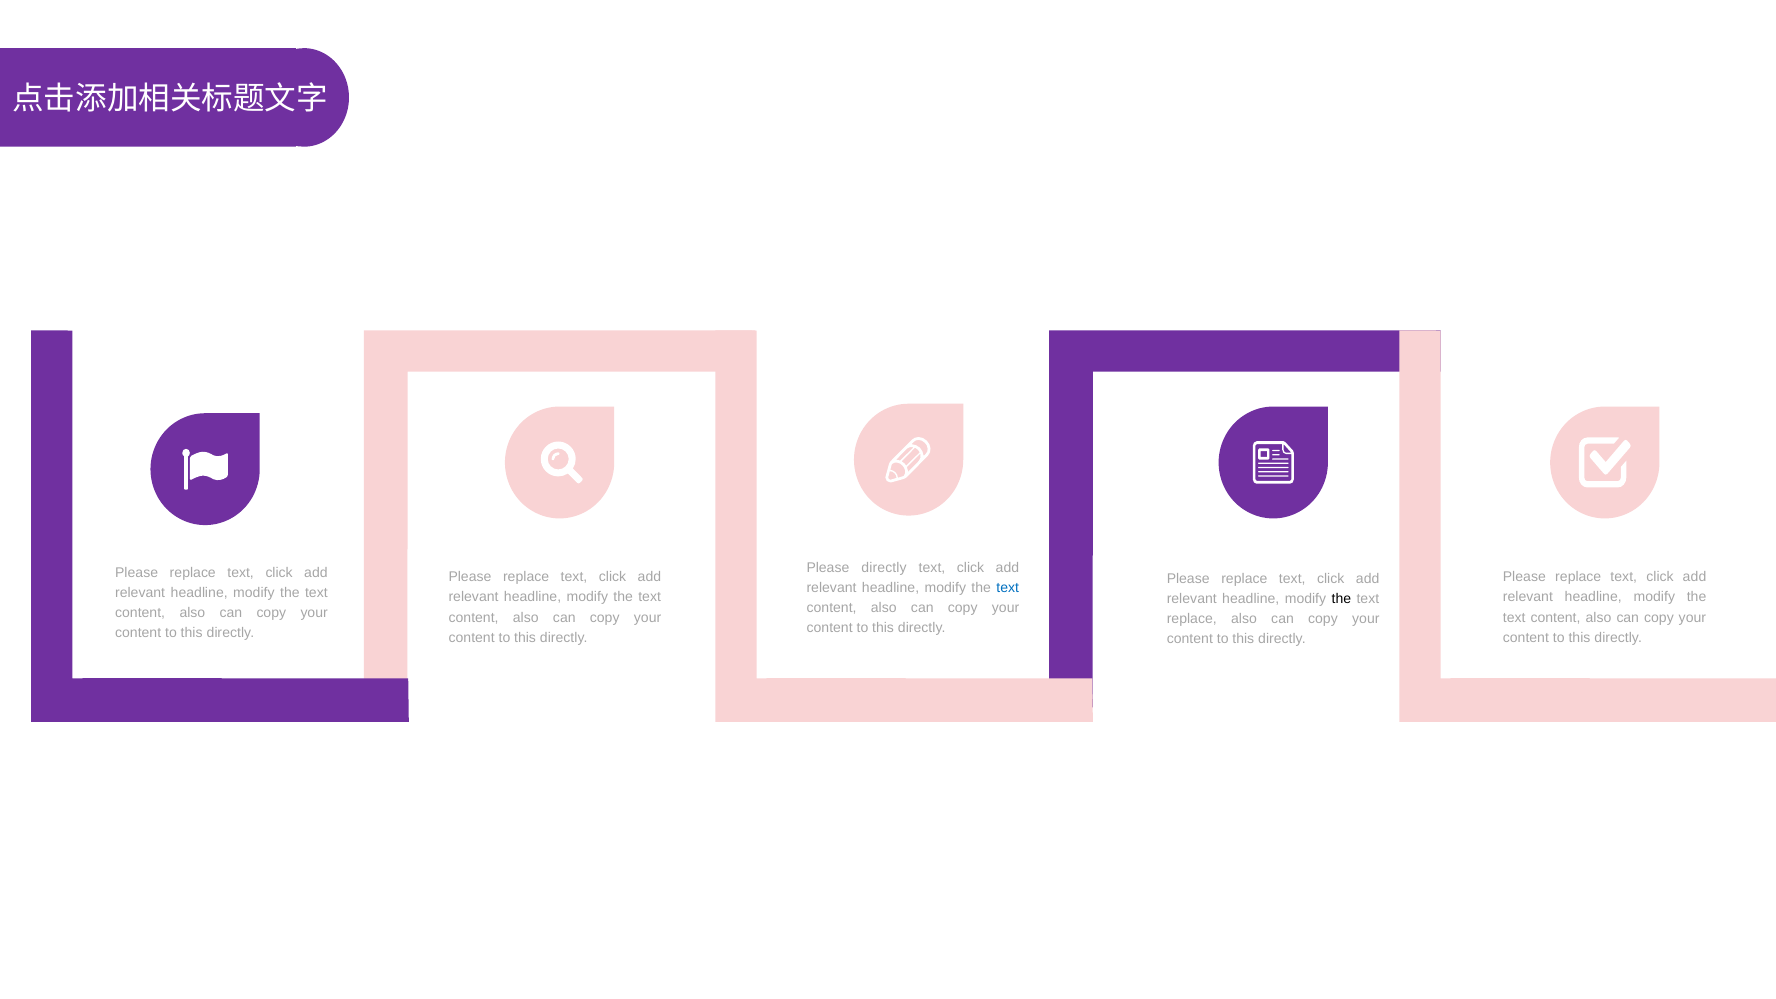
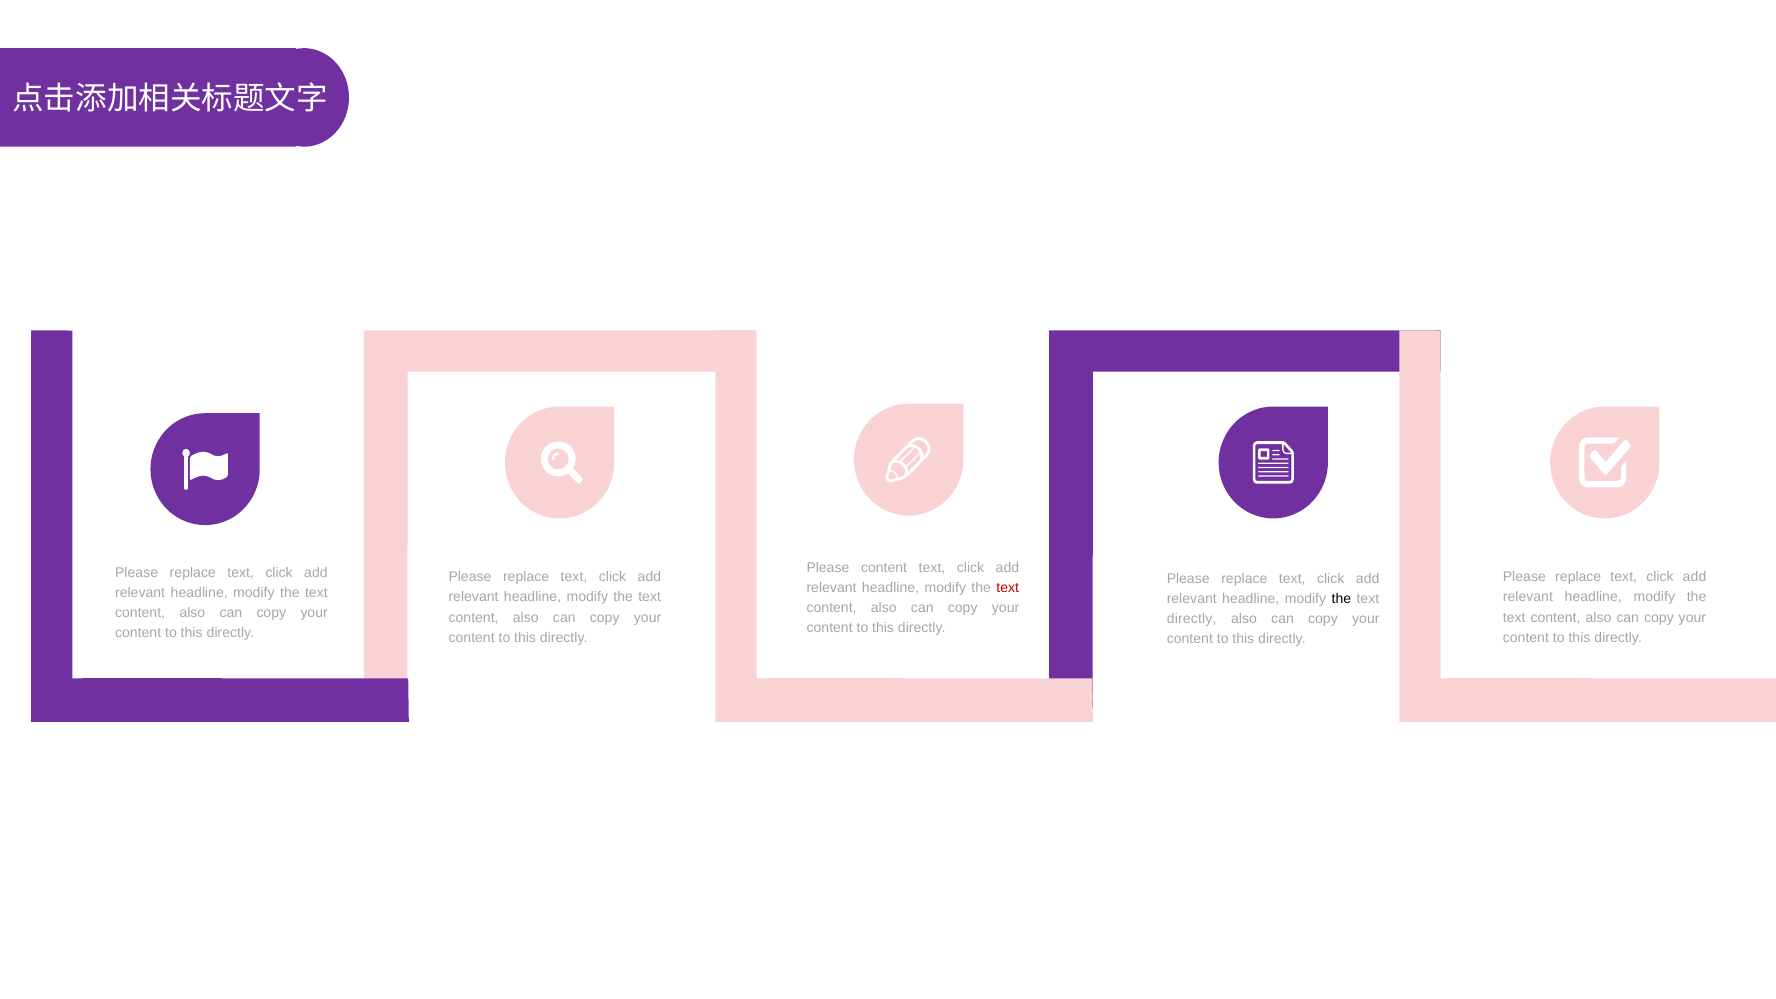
Please directly: directly -> content (884, 568)
text colour: blue -> red (1008, 588)
replace: replace -> directly (1192, 619)
